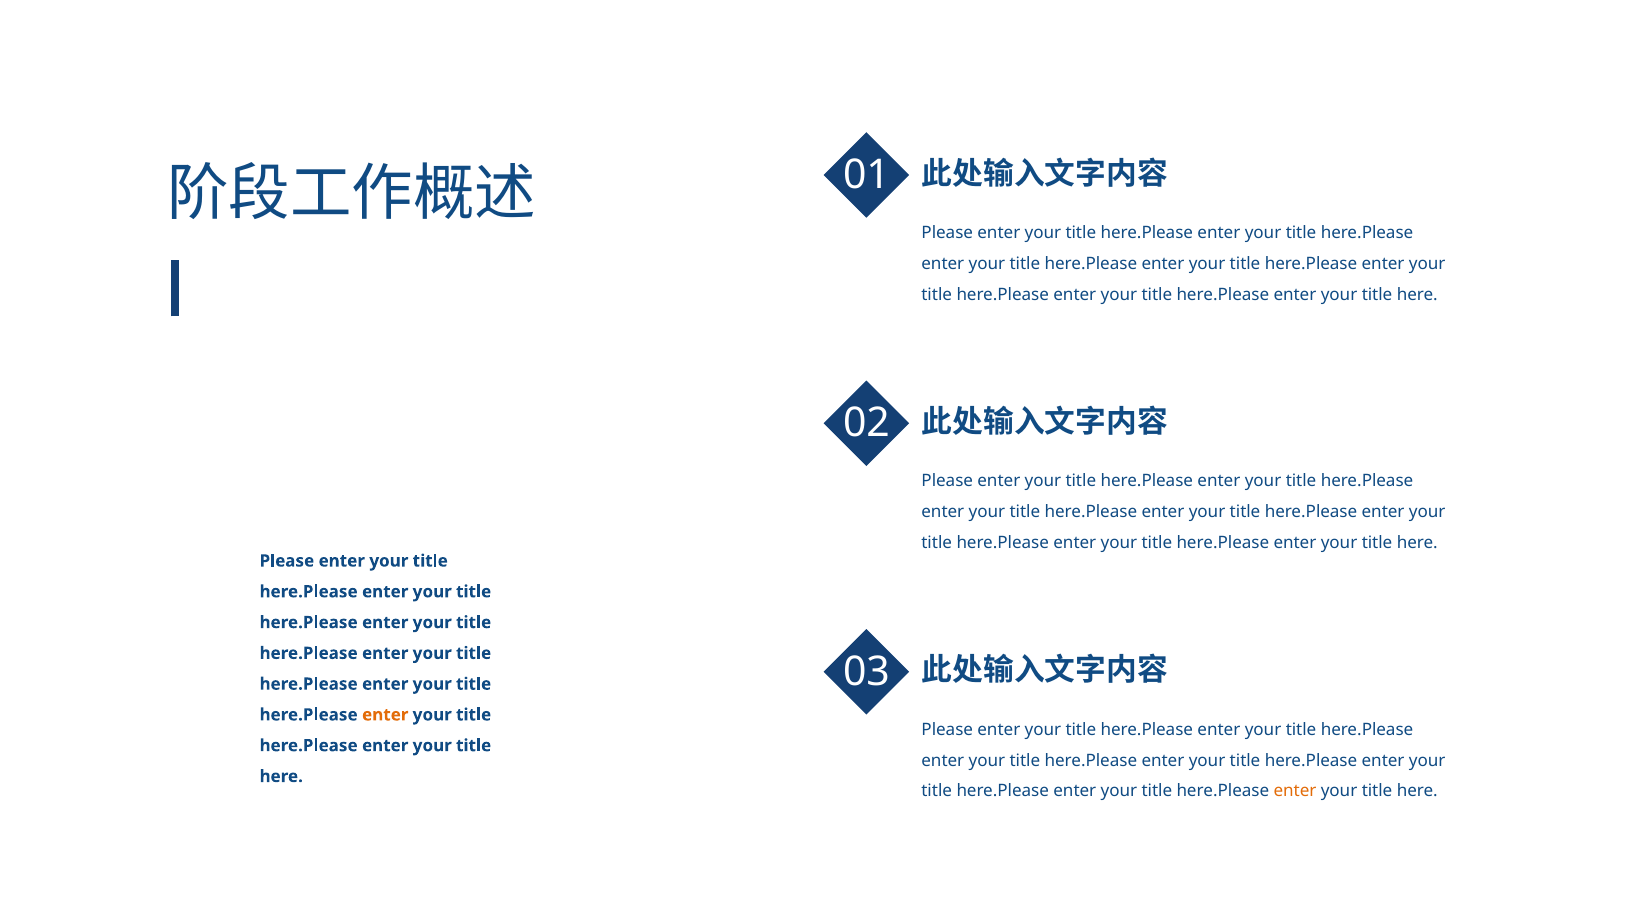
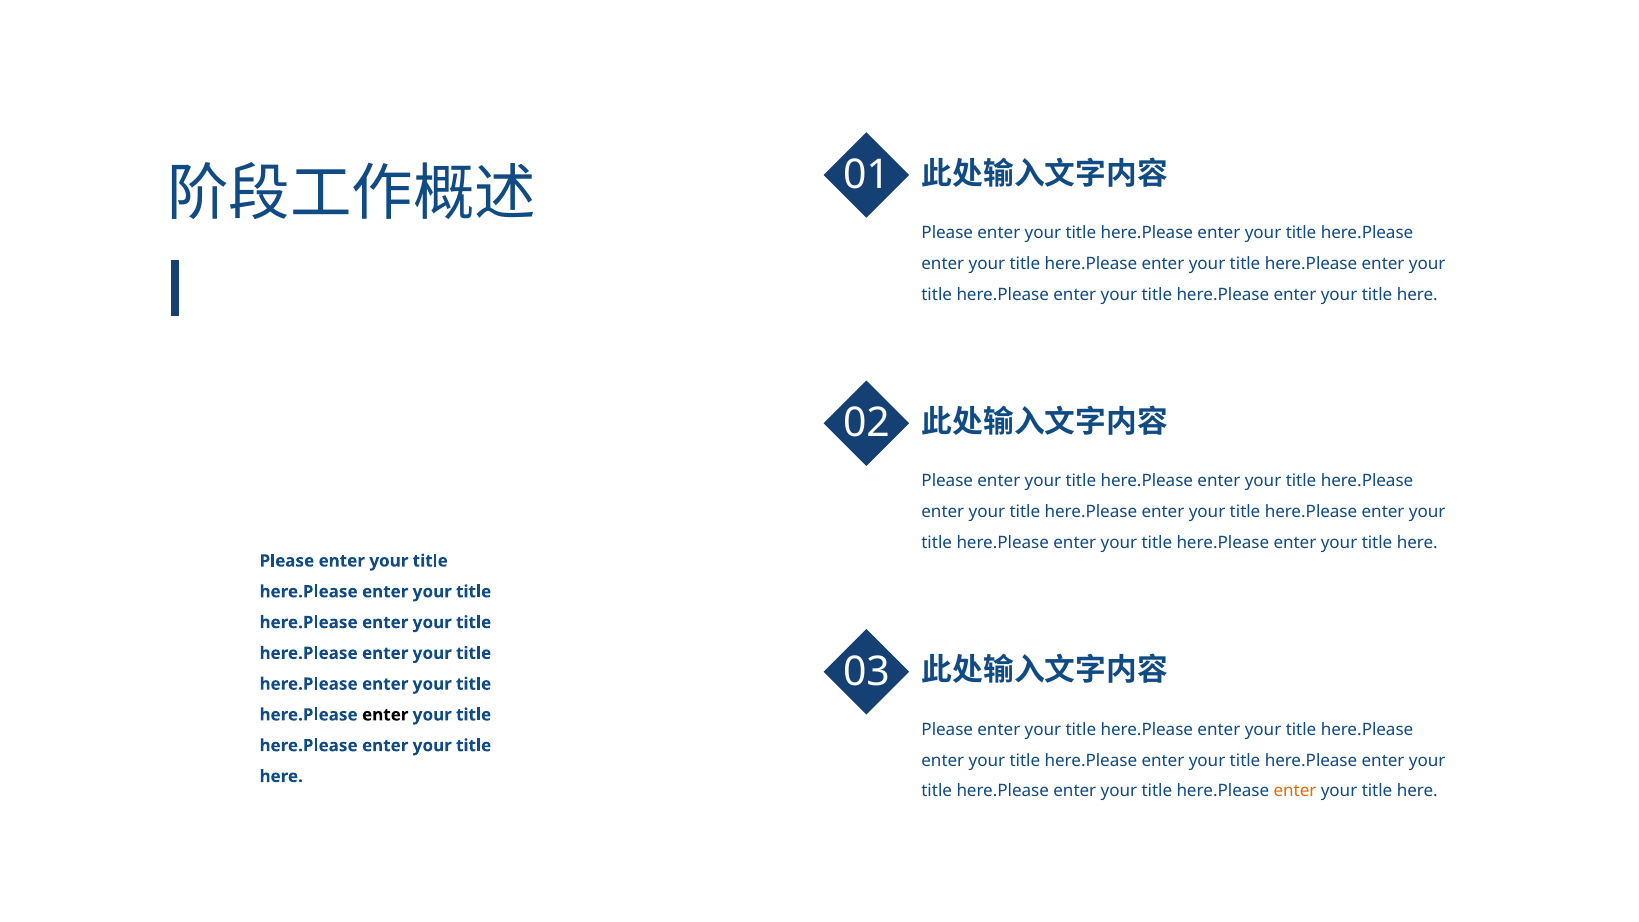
enter colour: orange -> black (385, 715)
